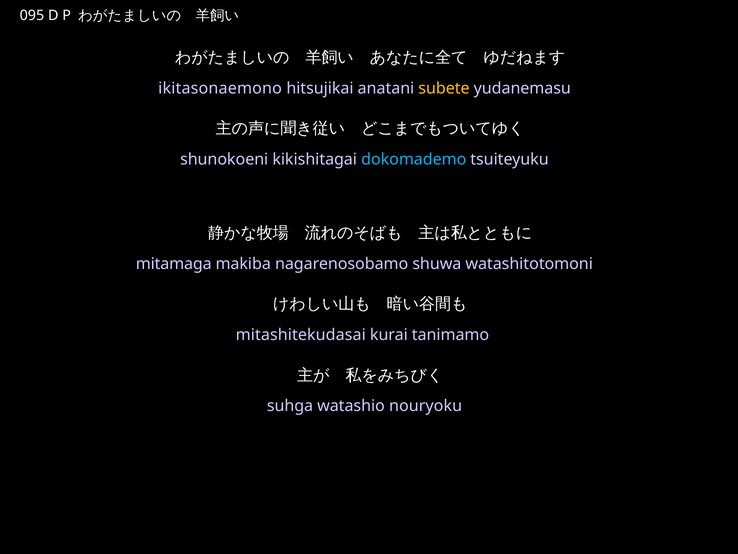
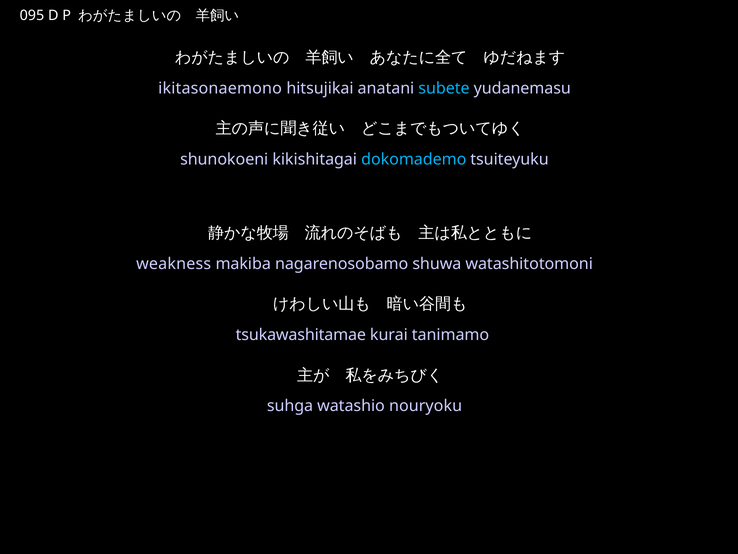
subete colour: yellow -> light blue (444, 88)
mitamaga: mitamaga -> weakness (174, 264)
mitashitekudasai: mitashitekudasai -> tsukawashitamae (301, 335)
